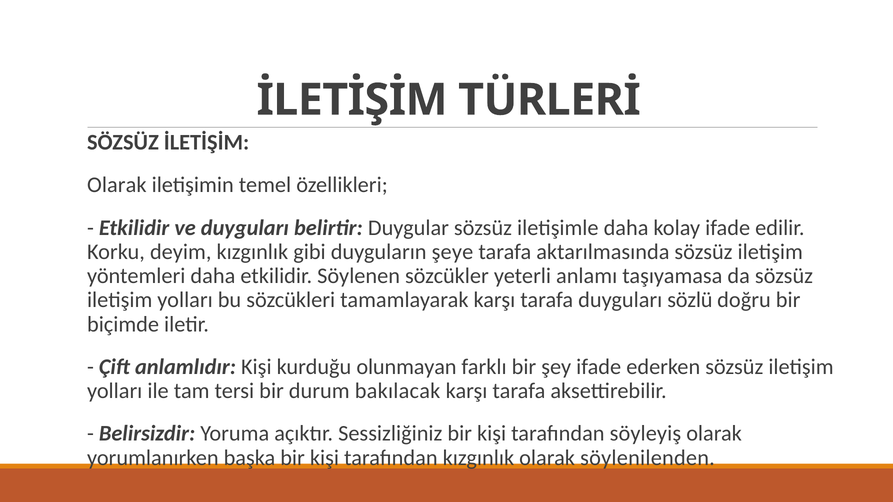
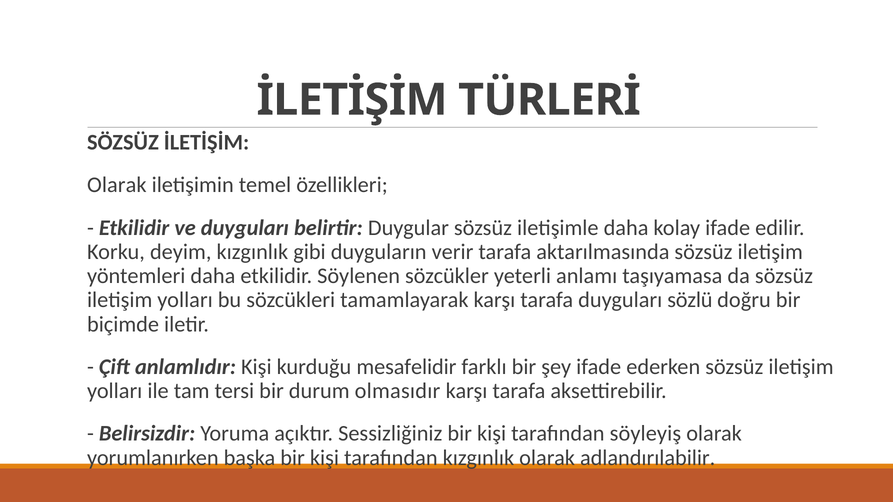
şeye: şeye -> verir (453, 252)
olunmayan: olunmayan -> mesafelidir (406, 367)
bakılacak: bakılacak -> olmasıdır (398, 391)
söylenilenden: söylenilenden -> adlandırılabilir (648, 458)
